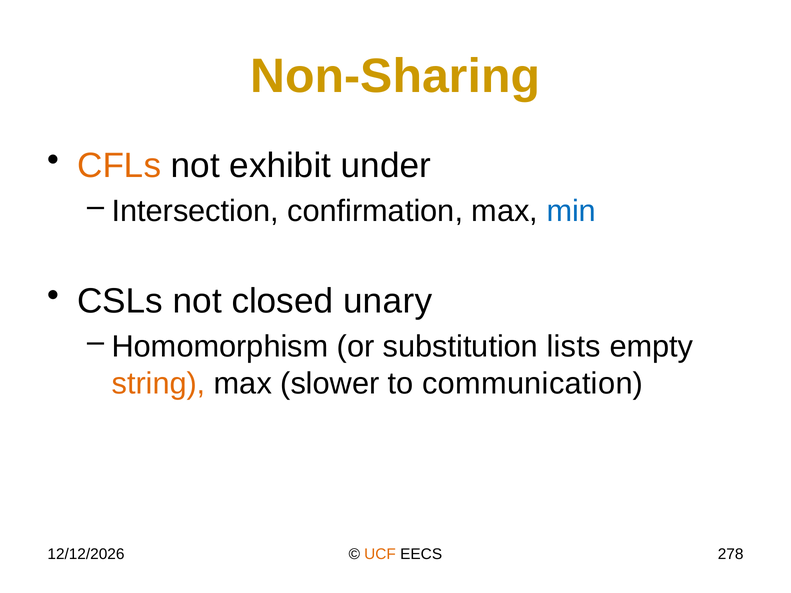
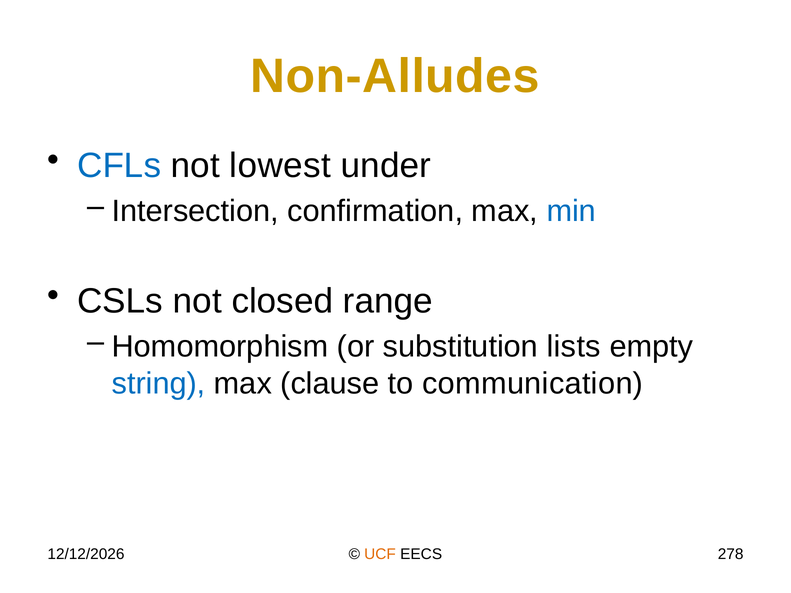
Non-Sharing: Non-Sharing -> Non-Alludes (395, 77)
CFLs colour: orange -> blue (119, 166)
exhibit: exhibit -> lowest (280, 166)
unary: unary -> range (388, 301)
string colour: orange -> blue (159, 384)
slower: slower -> clause (330, 384)
